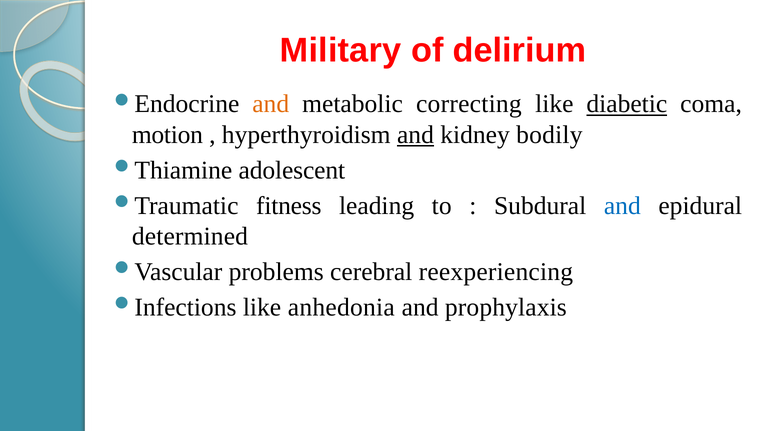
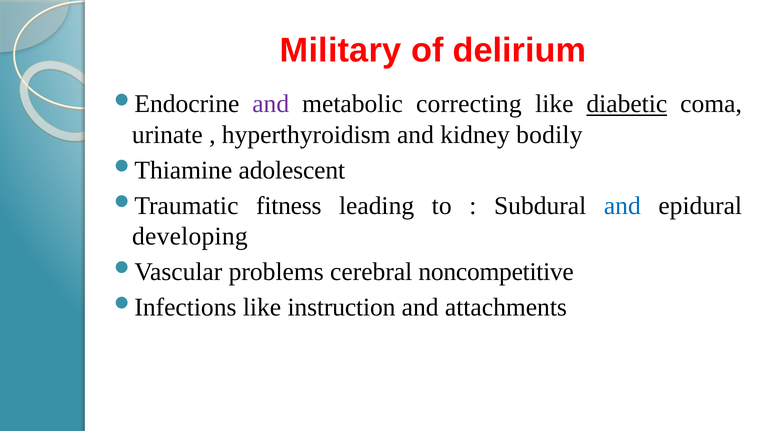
and colour: orange -> purple (271, 104)
motion: motion -> urinate (167, 135)
and underline: present -> none (415, 135)
determined: determined -> developing (190, 236)
reexperiencing: reexperiencing -> noncompetitive (496, 272)
anhedonia: anhedonia -> instruction (341, 307)
prophylaxis: prophylaxis -> attachments (506, 307)
